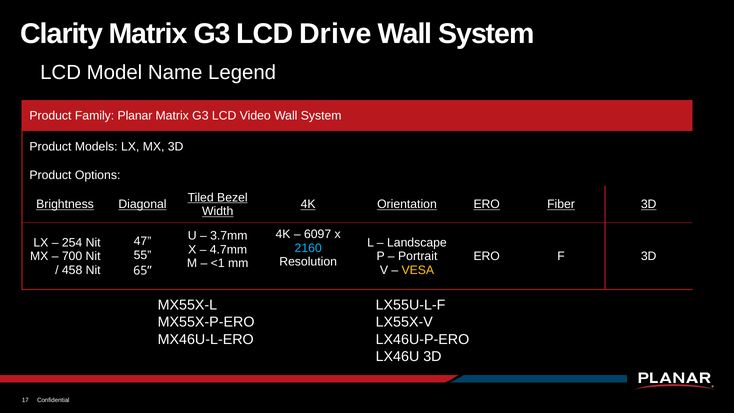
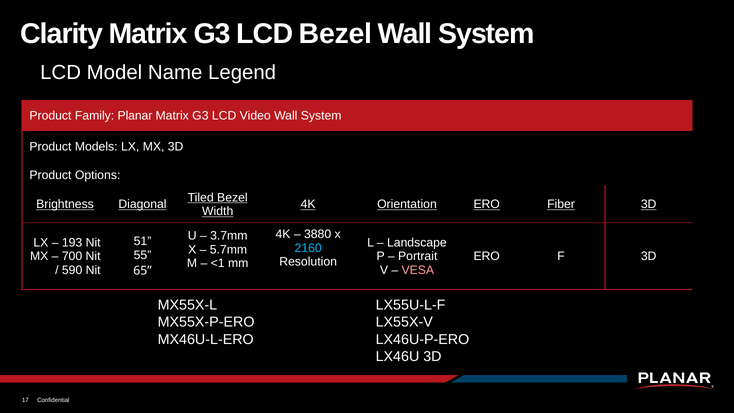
LCD Drive: Drive -> Bezel (336, 34)
6097: 6097 -> 3880 (318, 234)
47: 47 -> 51 (143, 241)
254: 254 -> 193 (72, 243)
4.7mm: 4.7mm -> 5.7mm (228, 250)
458: 458 -> 590 (72, 270)
VESA colour: yellow -> pink (418, 270)
